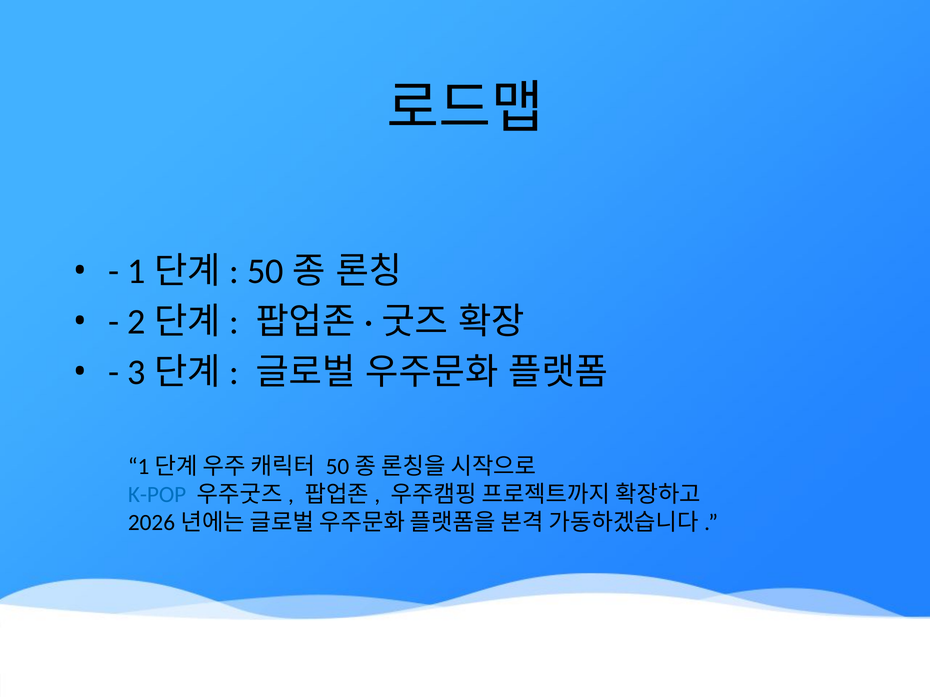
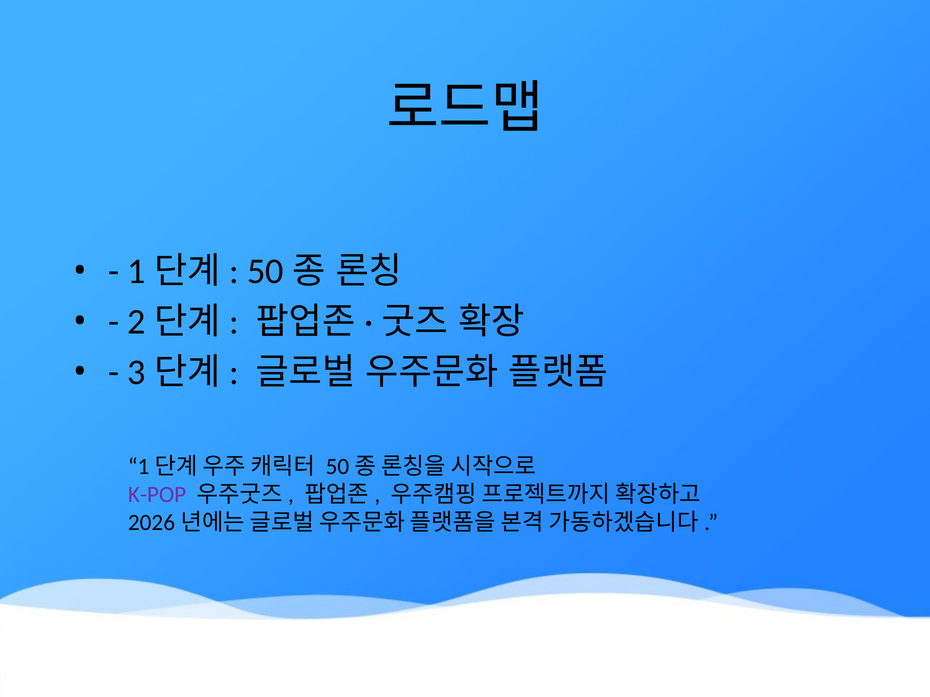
K-POP colour: blue -> purple (157, 495)
